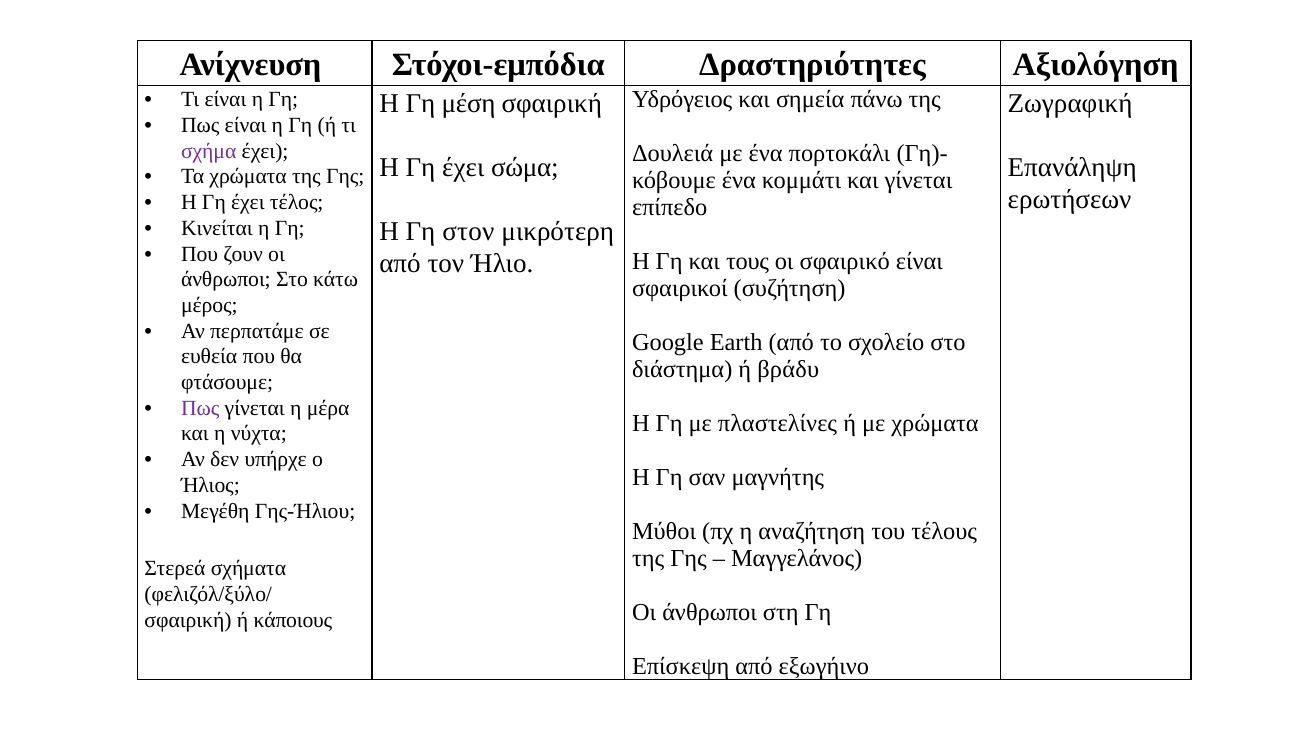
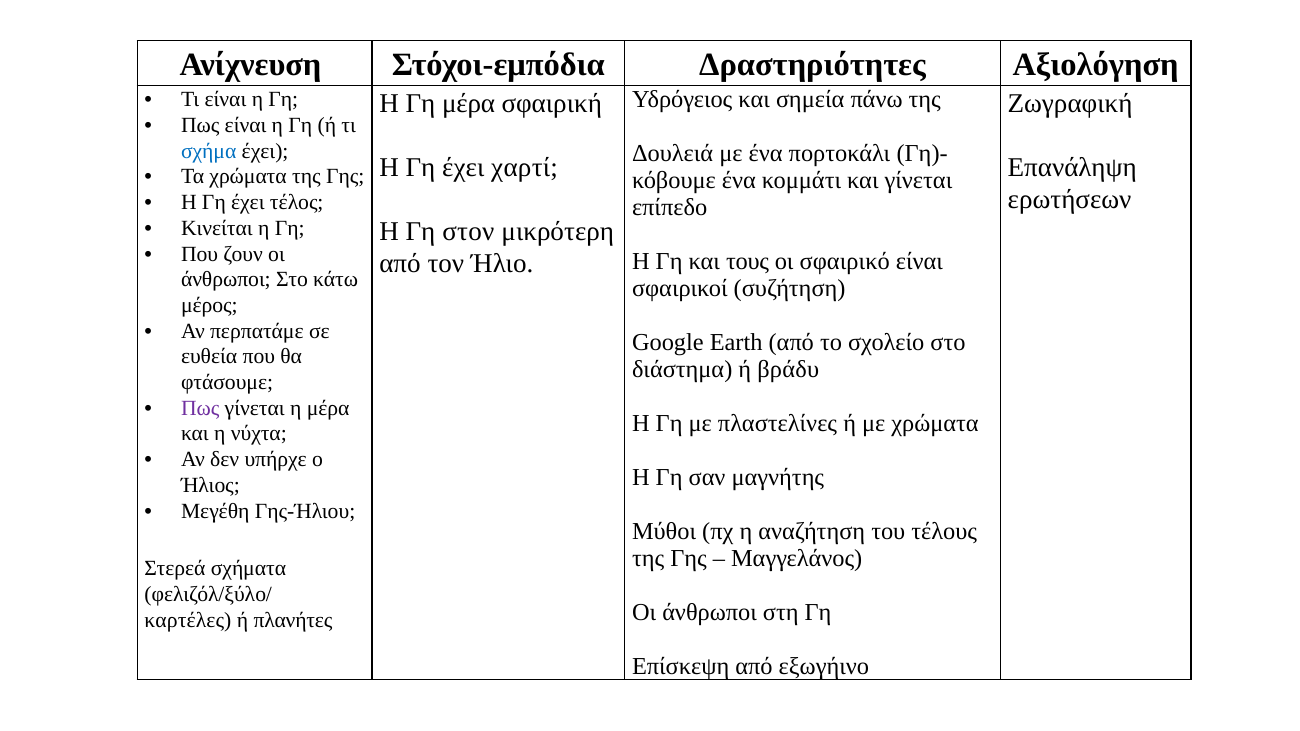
Γη μέση: μέση -> μέρα (469, 103)
σχήμα colour: purple -> blue (209, 151)
σώμα: σώμα -> χαρτί (525, 167)
σφαιρική: σφαιρική -> καρτέλες (188, 620)
κάποιους: κάποιους -> πλανήτες (293, 620)
